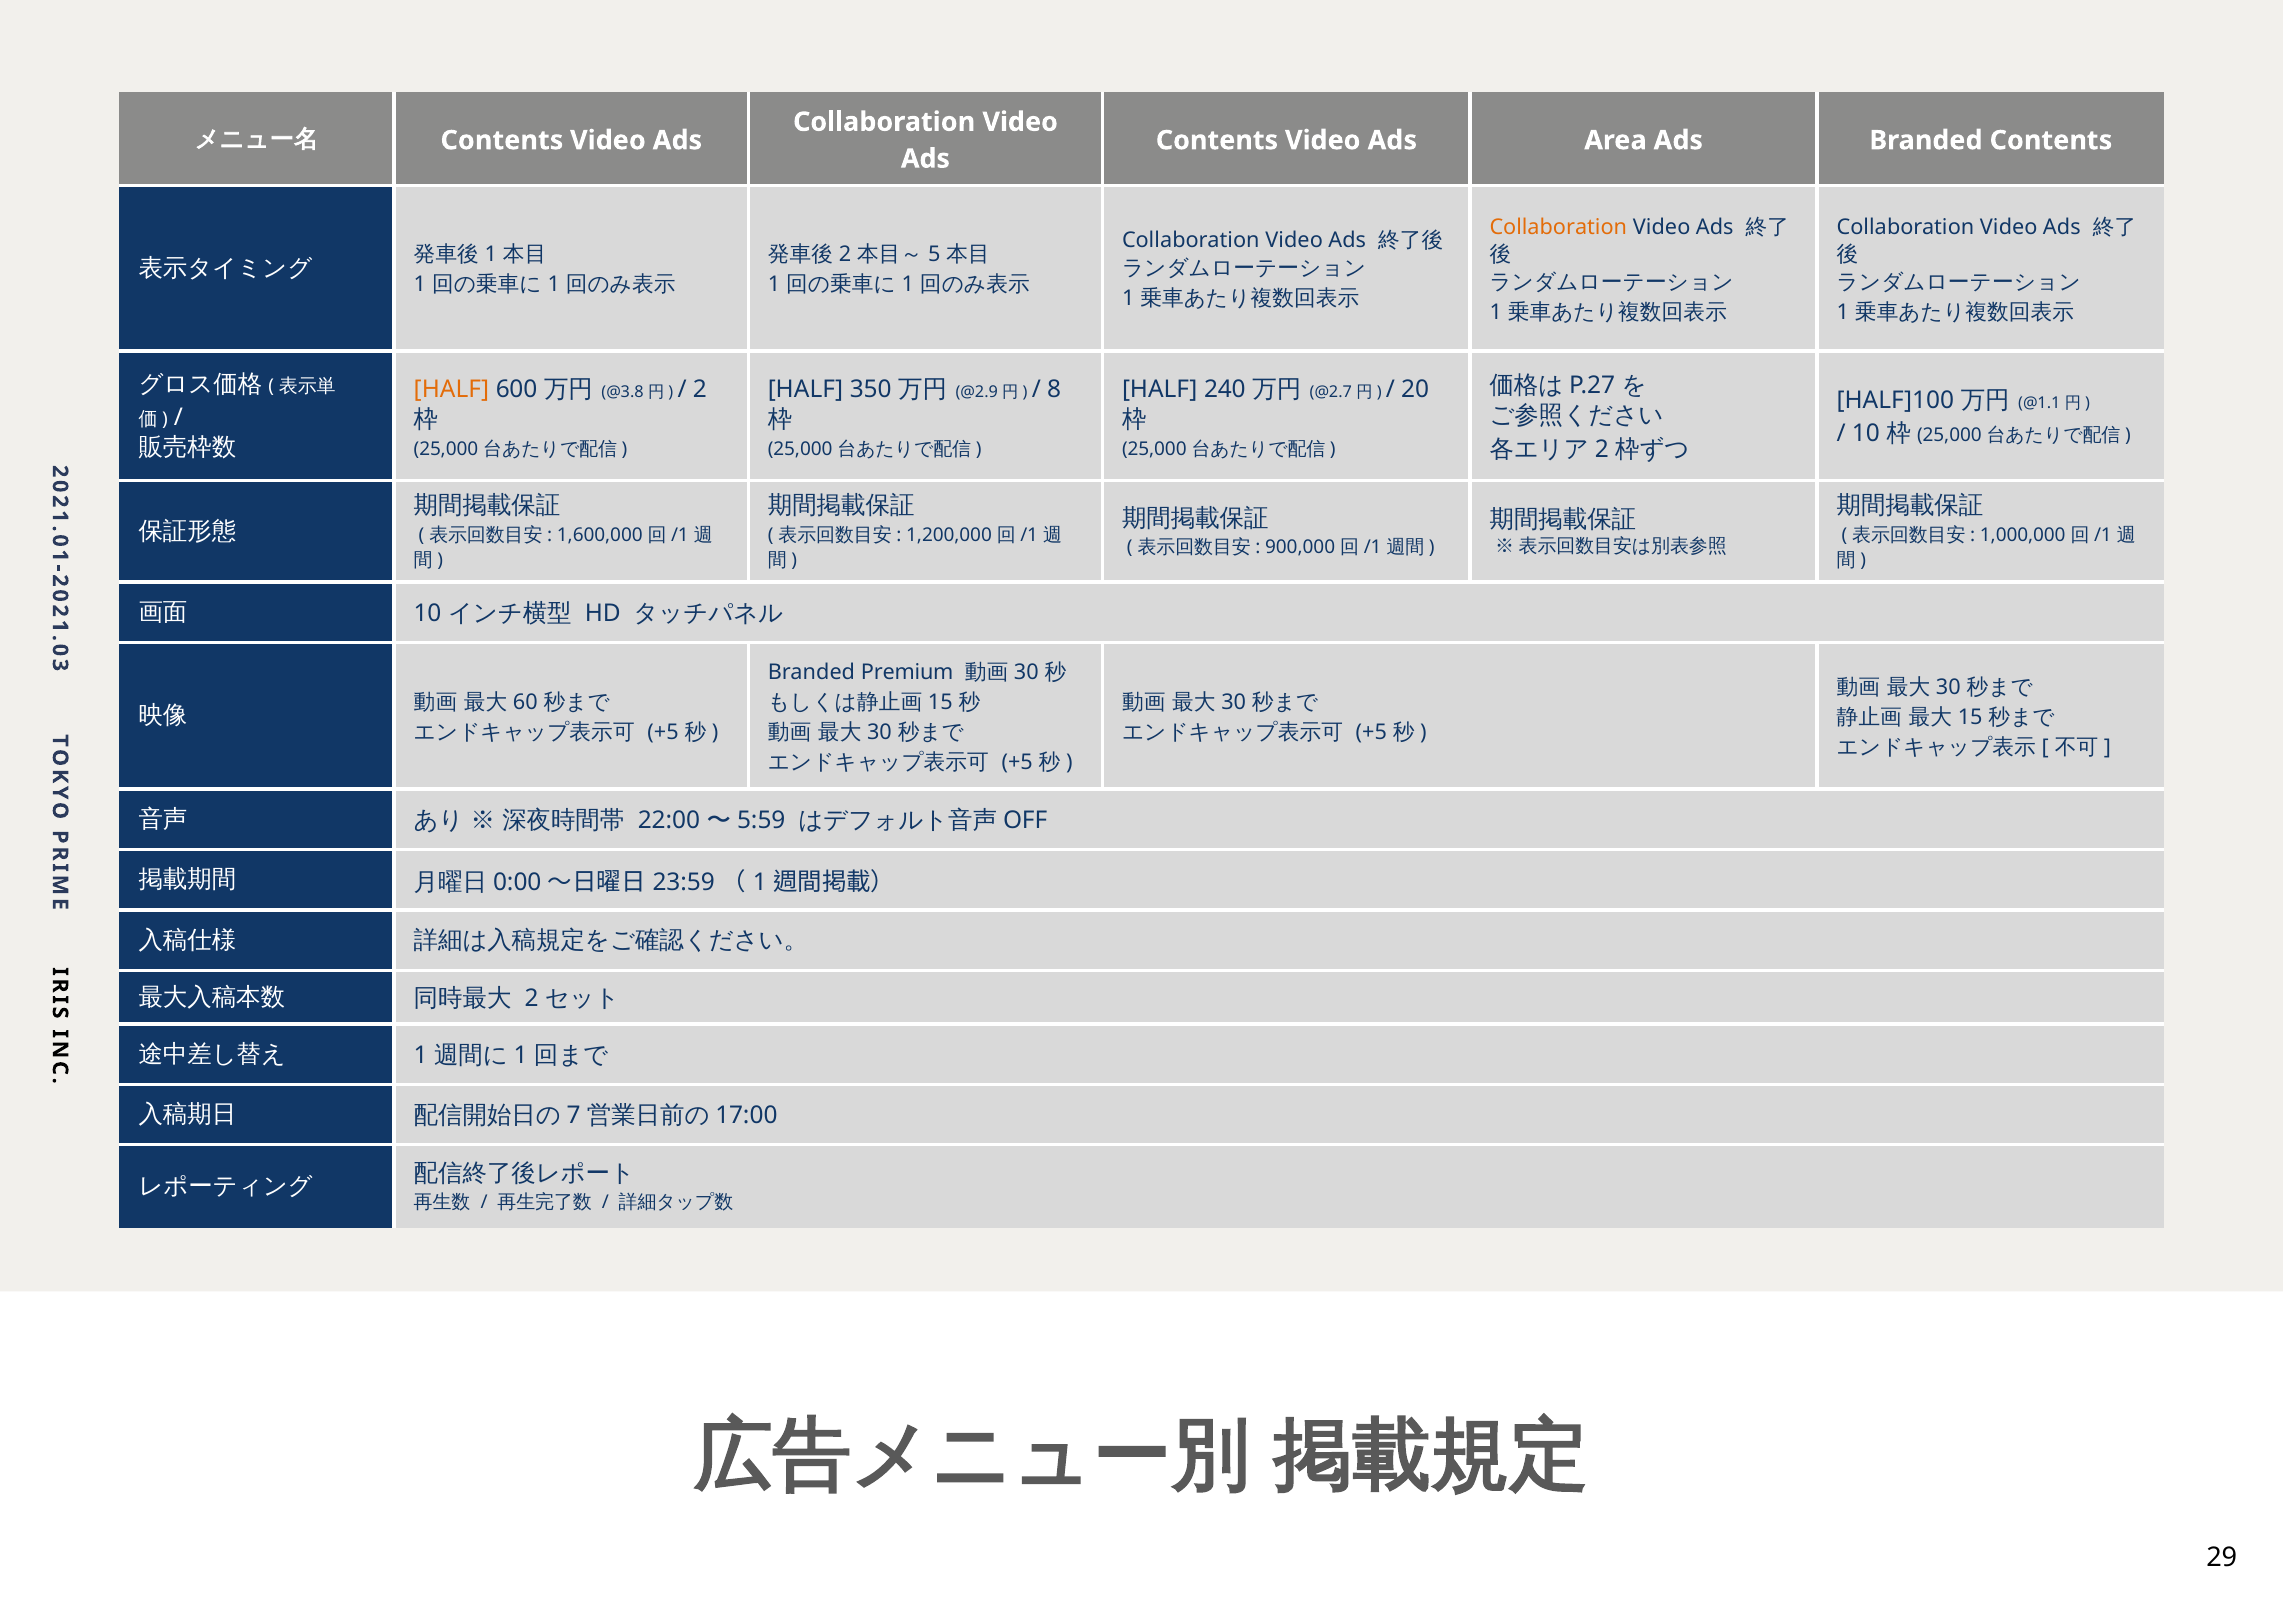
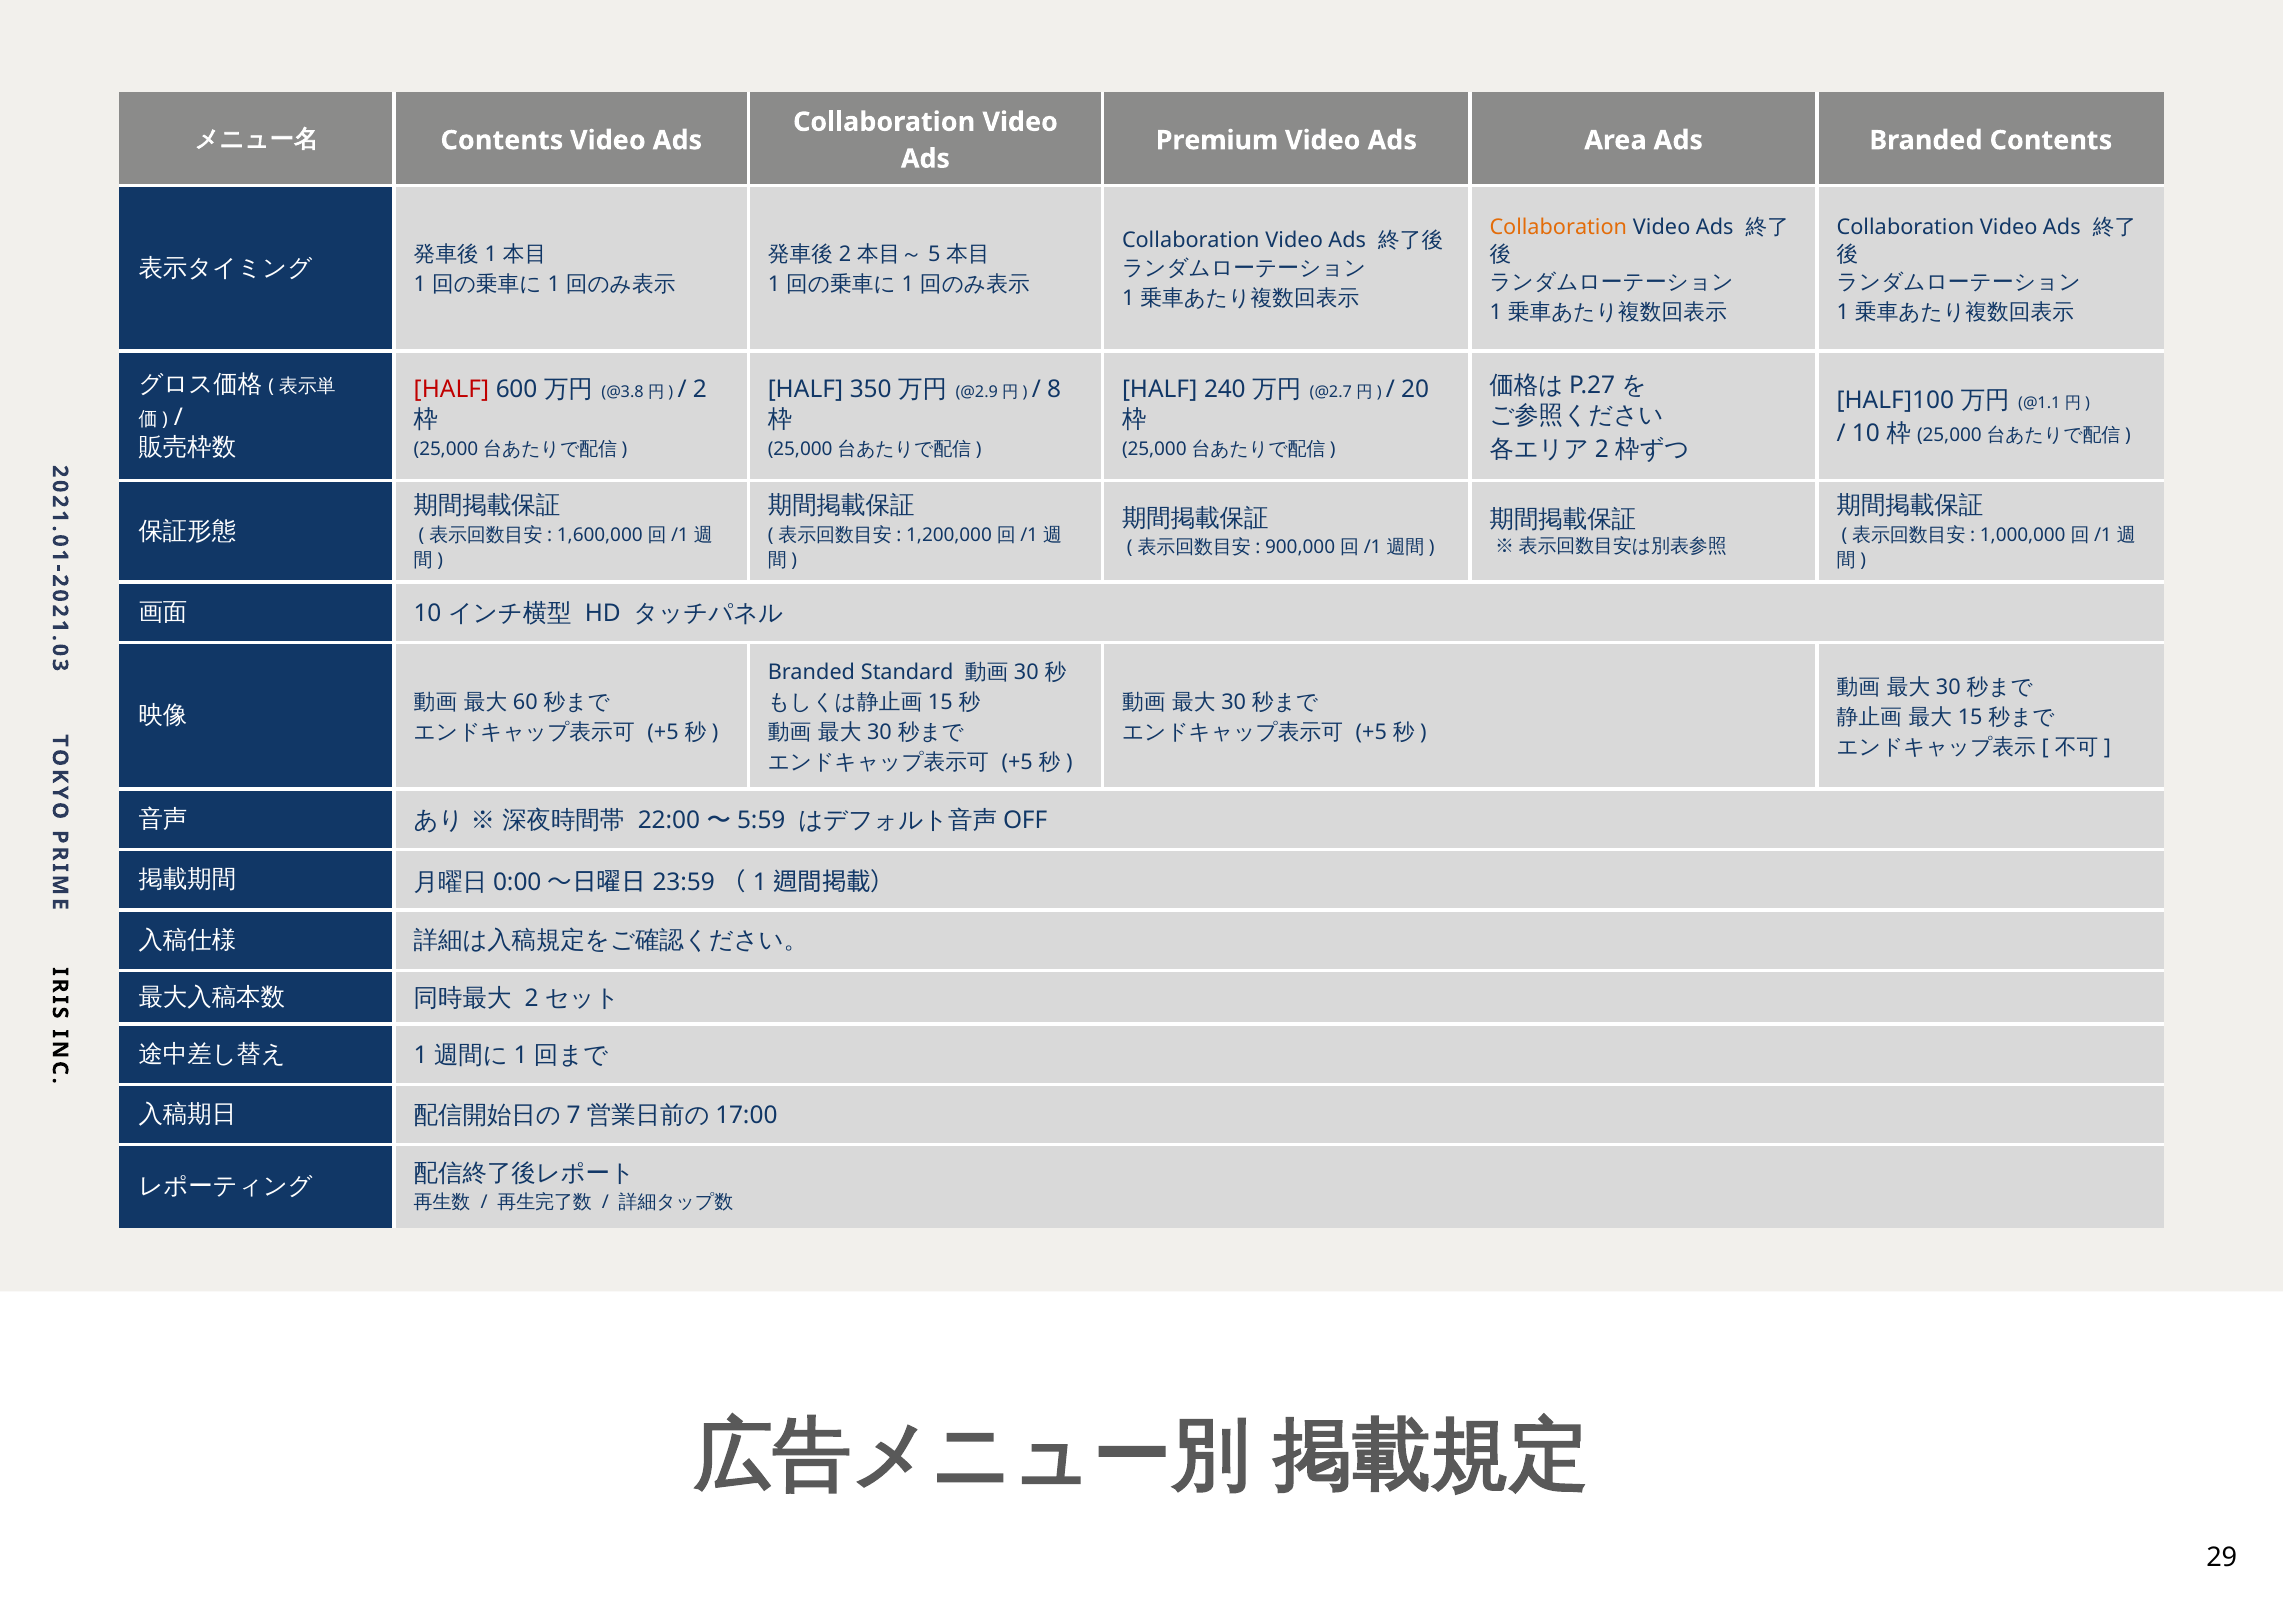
Contents: Contents -> Premium (1217, 140)
HALF colour: orange -> red (451, 389)
Premium: Premium -> Standard (907, 672)
